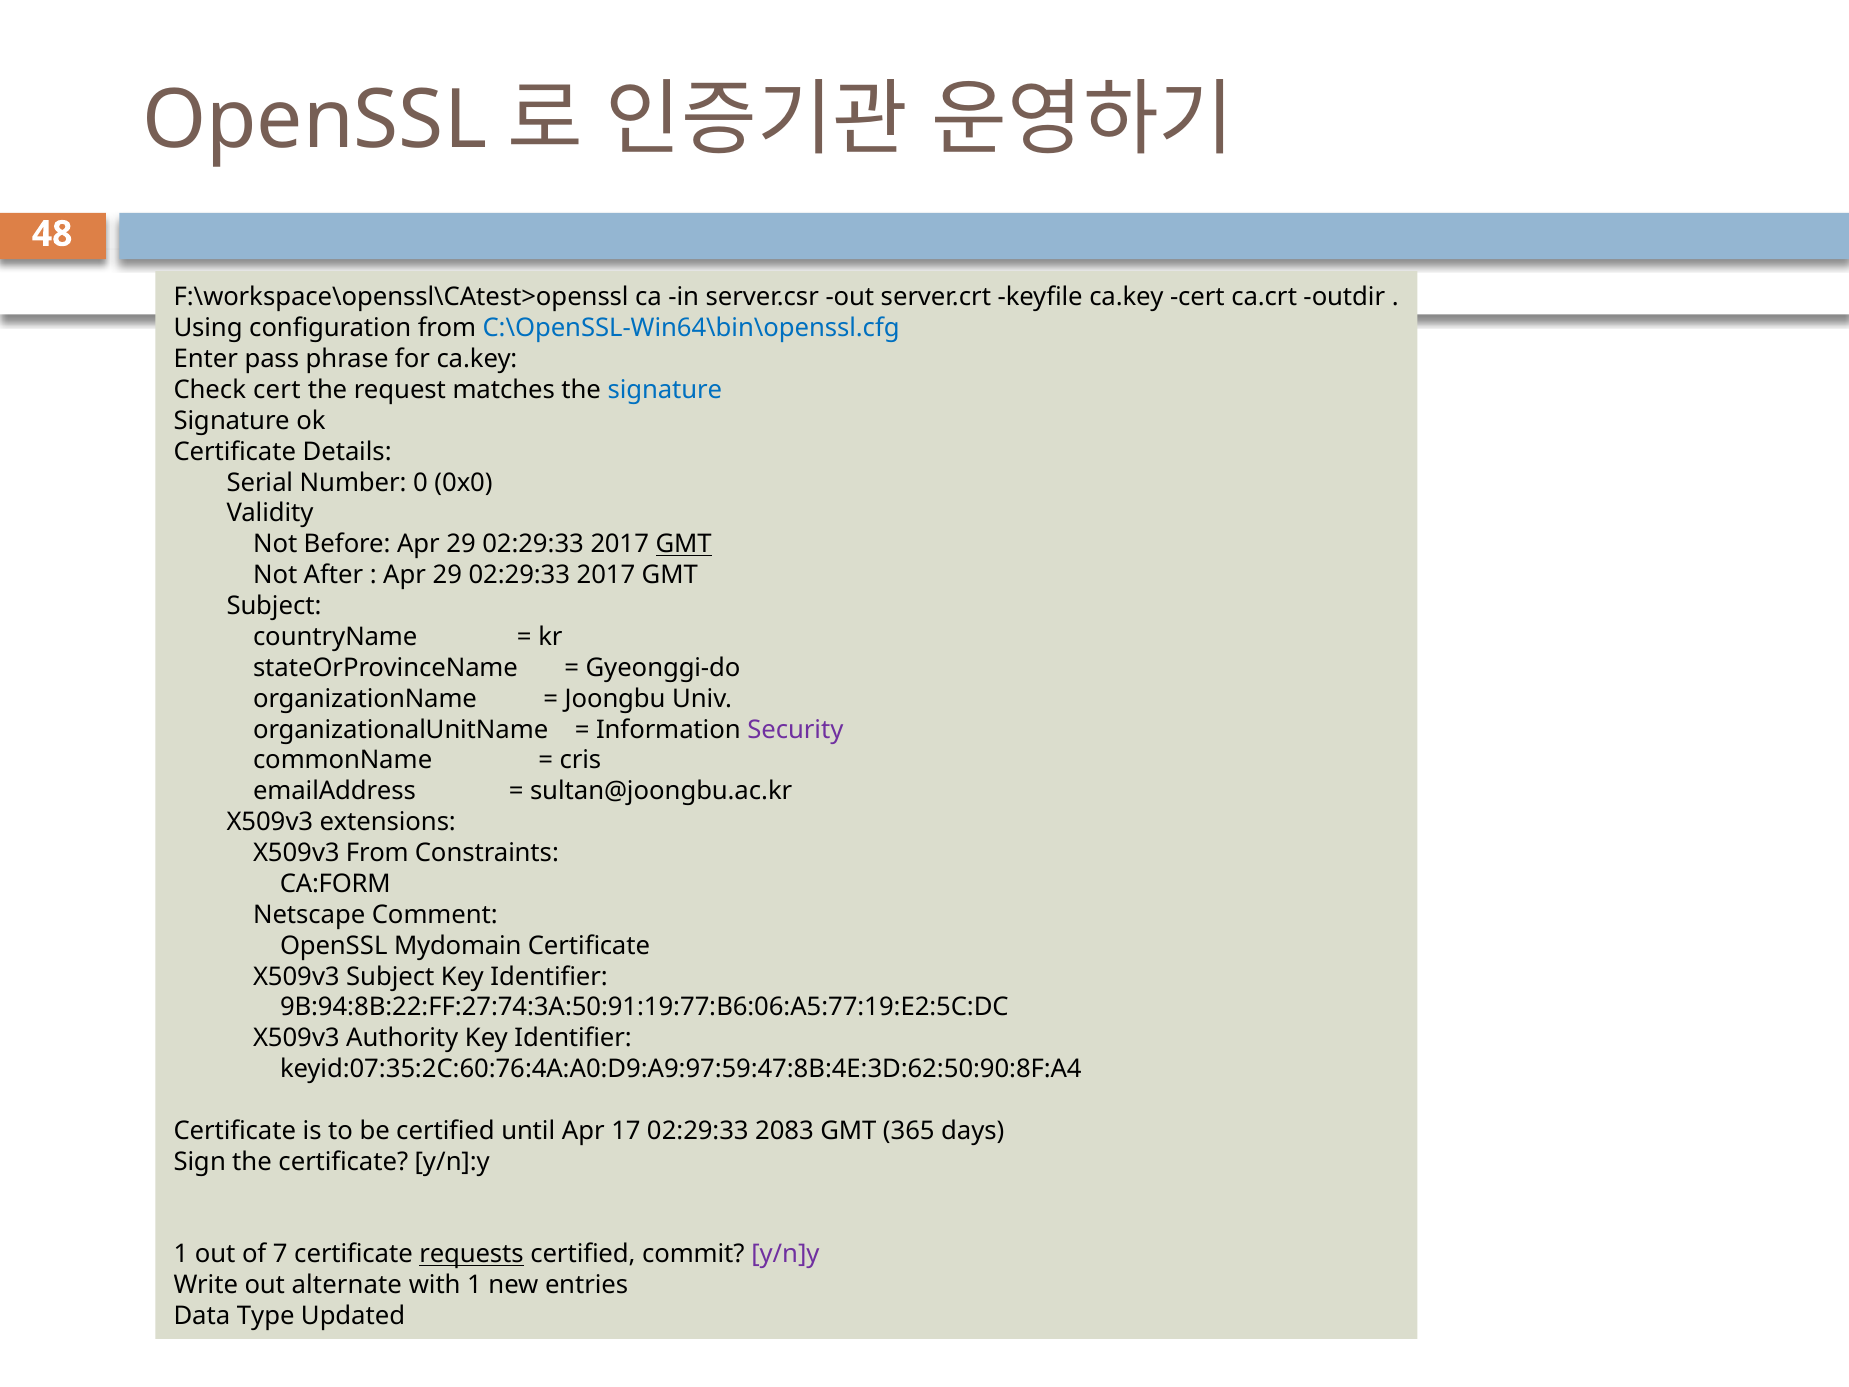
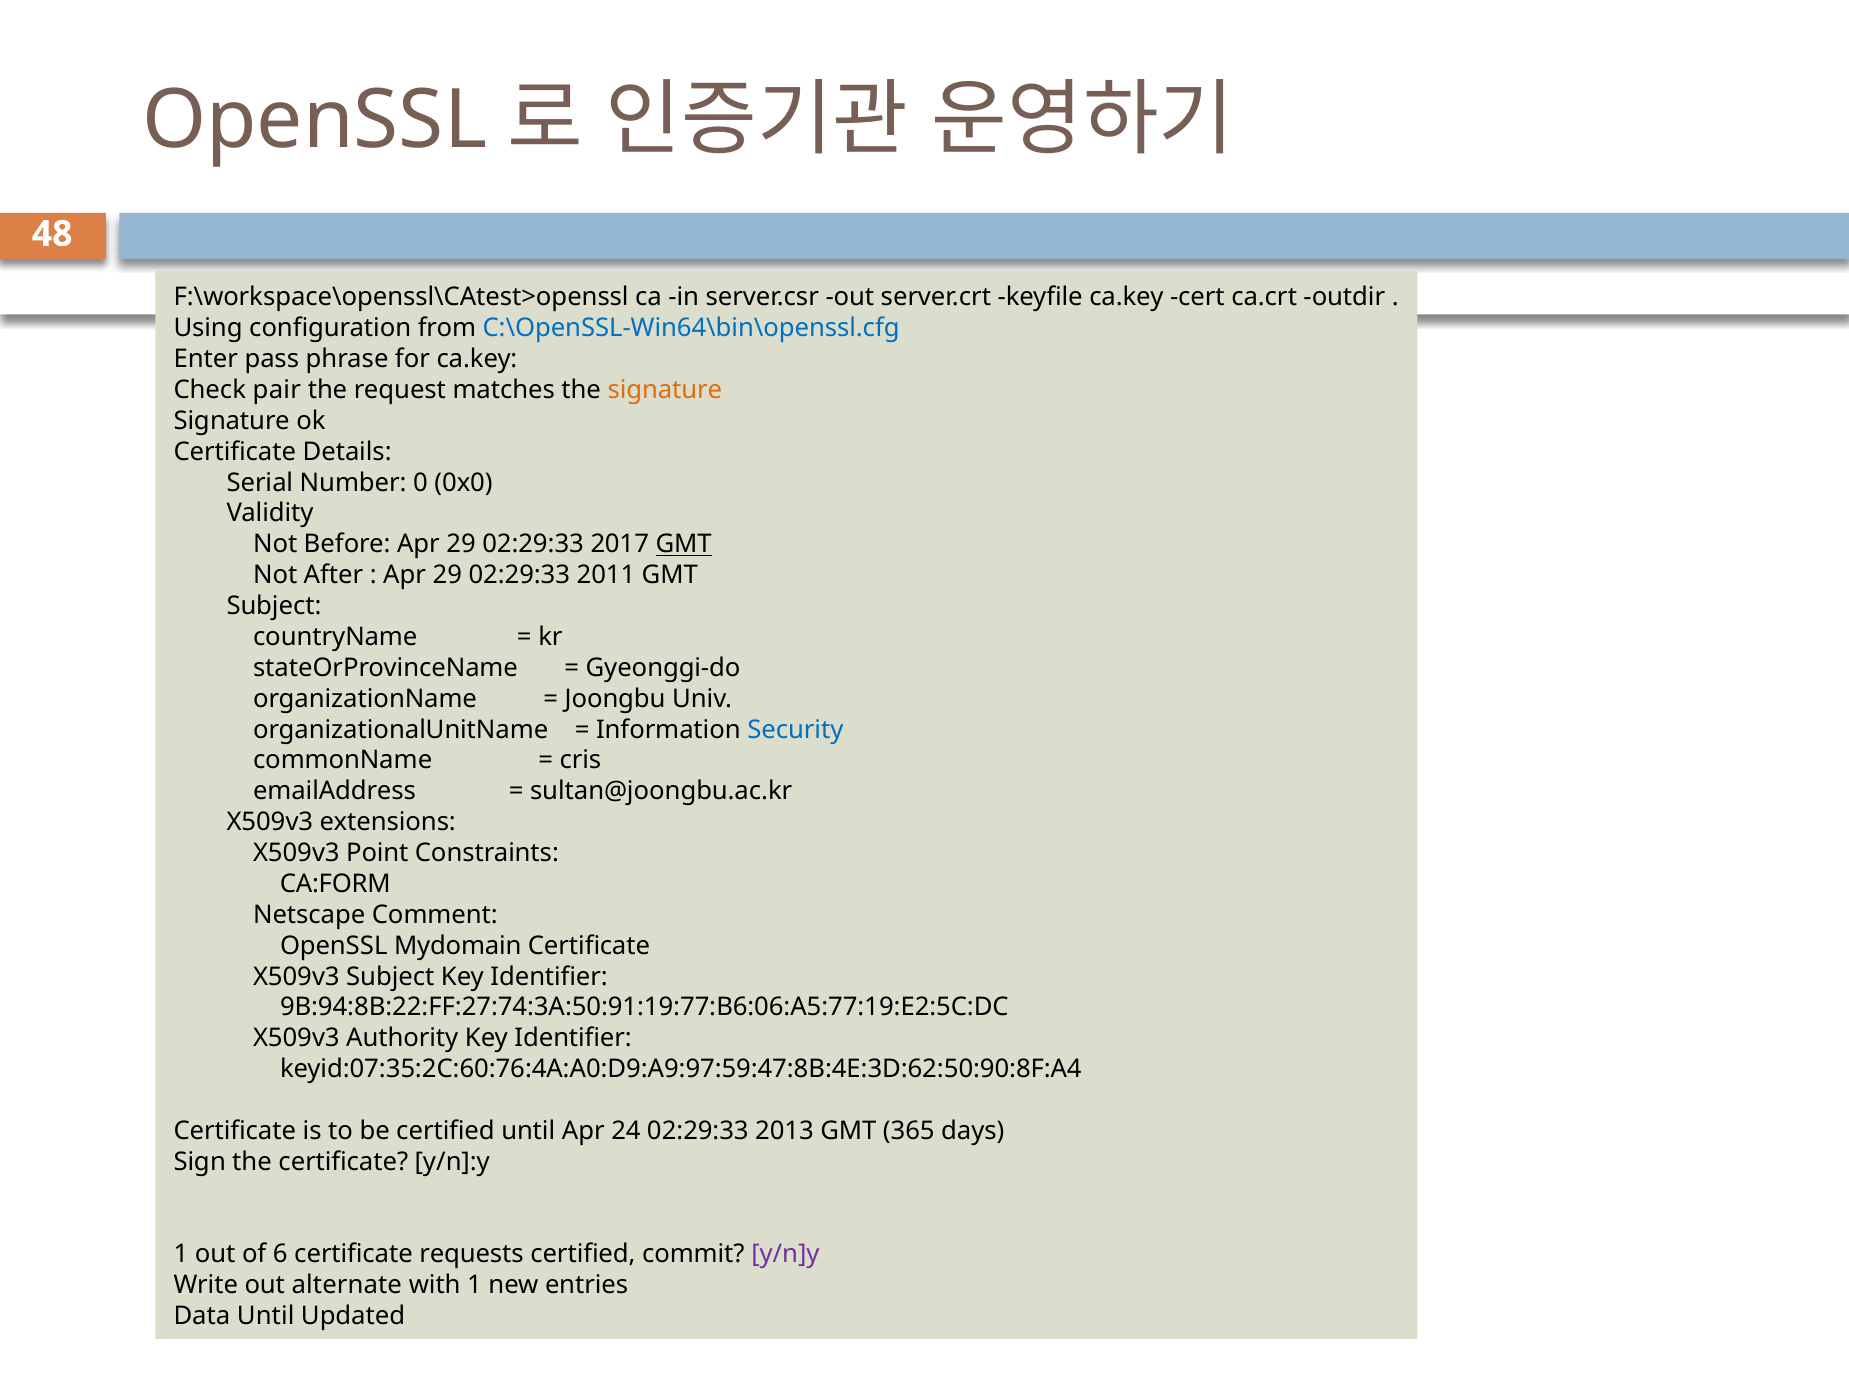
Check cert: cert -> pair (277, 390)
signature colour: blue -> orange (665, 390)
2017: 2017 -> 2011 (606, 575)
Security colour: purple -> blue (795, 729)
X509v3 From: From -> Point (377, 853)
17: 17 -> 24 (626, 1131)
2083: 2083 -> 2013 (784, 1131)
7: 7 -> 6 (280, 1254)
requests underline: present -> none (471, 1254)
Data Type: Type -> Until (266, 1316)
